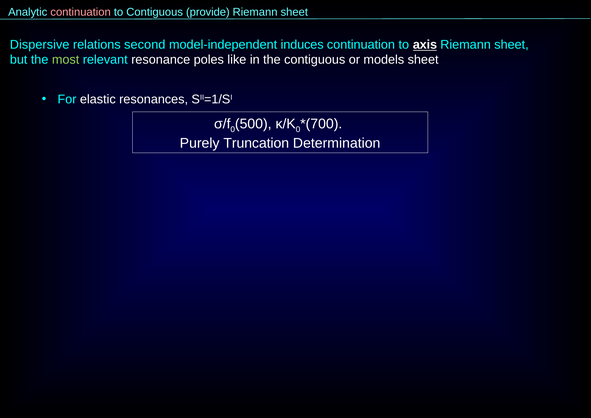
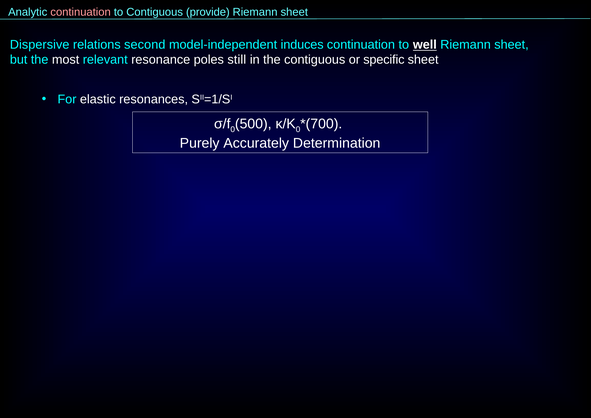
axis: axis -> well (425, 45)
most colour: light green -> white (66, 60)
like: like -> still (237, 60)
models: models -> specific (384, 60)
Truncation: Truncation -> Accurately (256, 143)
